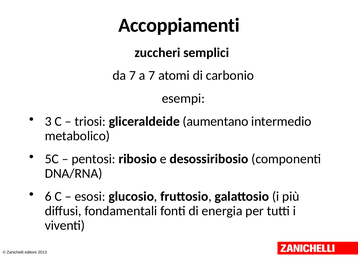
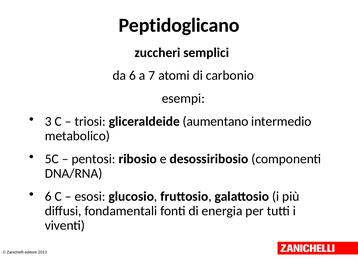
Accoppiamenti: Accoppiamenti -> Peptidoglicano (179, 25)
da 7: 7 -> 6 (133, 75)
